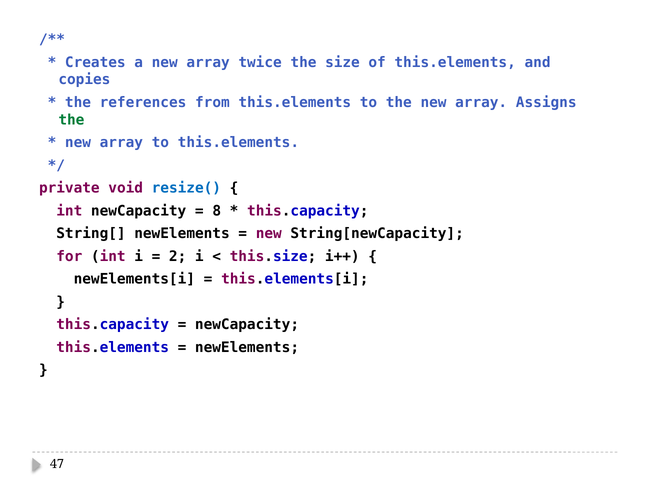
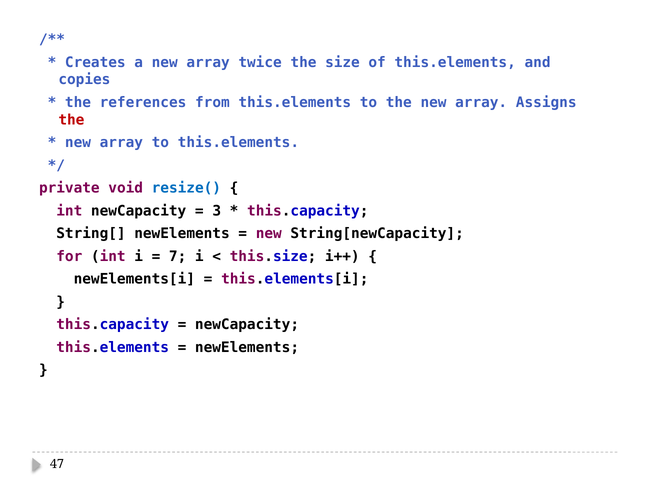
the colour: green -> red (71, 120)
8: 8 -> 3 (217, 211)
2: 2 -> 7 (178, 256)
